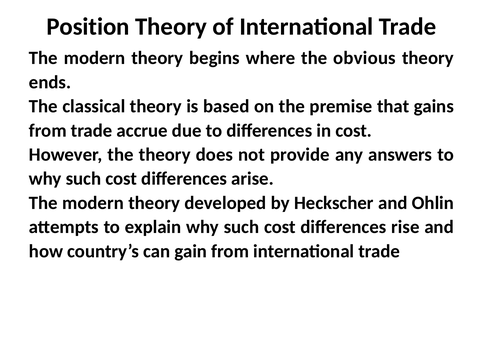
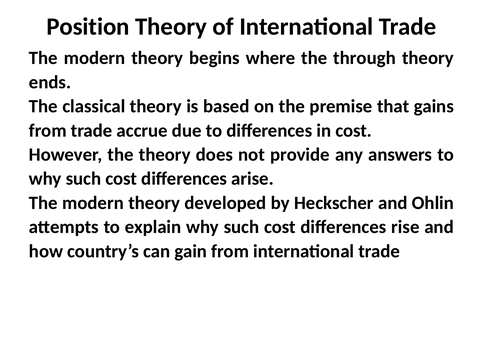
obvious: obvious -> through (365, 58)
